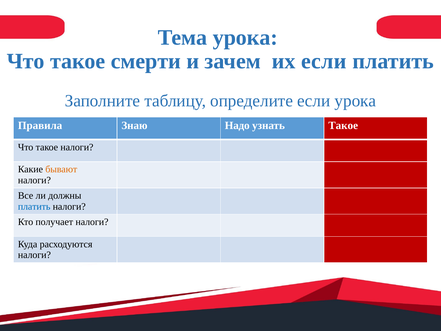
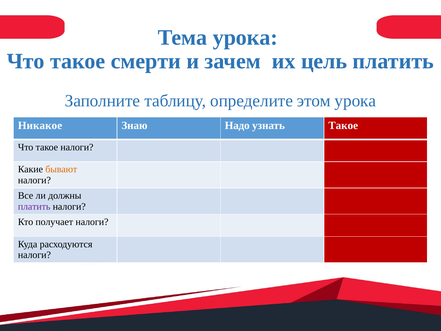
их если: если -> цель (324, 61)
определите если: если -> этом (314, 101)
Правила: Правила -> Никакое (40, 125)
платить colour: blue -> purple (34, 206)
